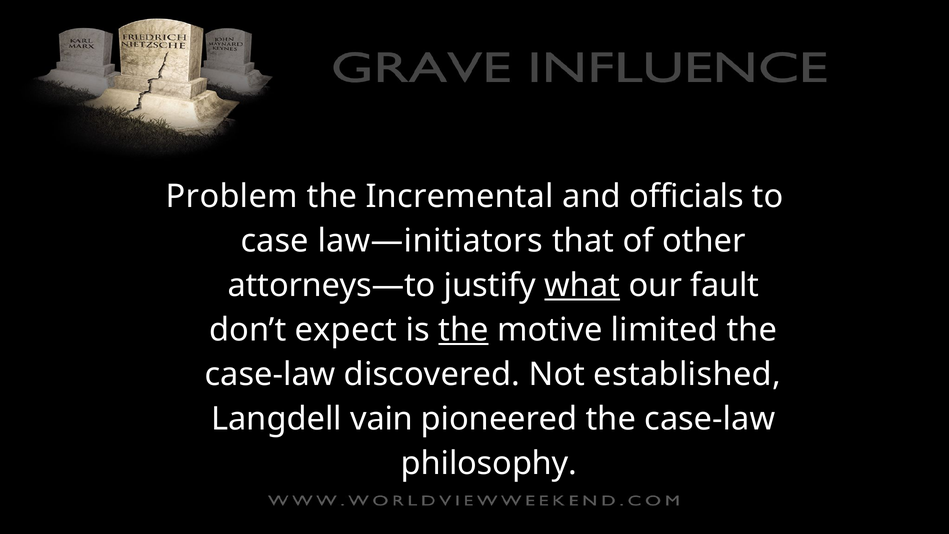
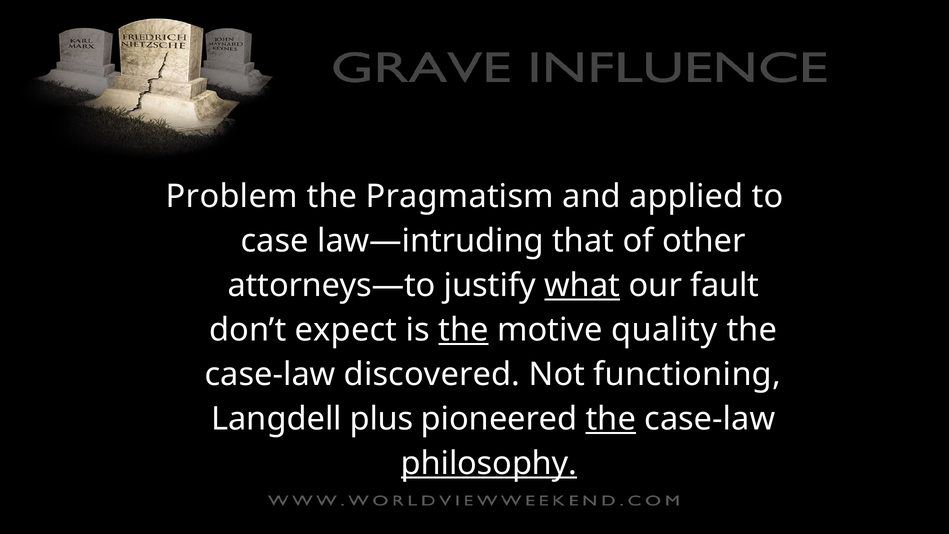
Incremental: Incremental -> Pragmatism (460, 197)
officials: officials -> applied (686, 197)
law—initiators: law—initiators -> law—intruding (430, 241)
limited: limited -> quality (664, 330)
established: established -> functioning (687, 374)
vain: vain -> plus (382, 419)
the underline: none -> present (611, 419)
philosophy underline: none -> present (489, 463)
